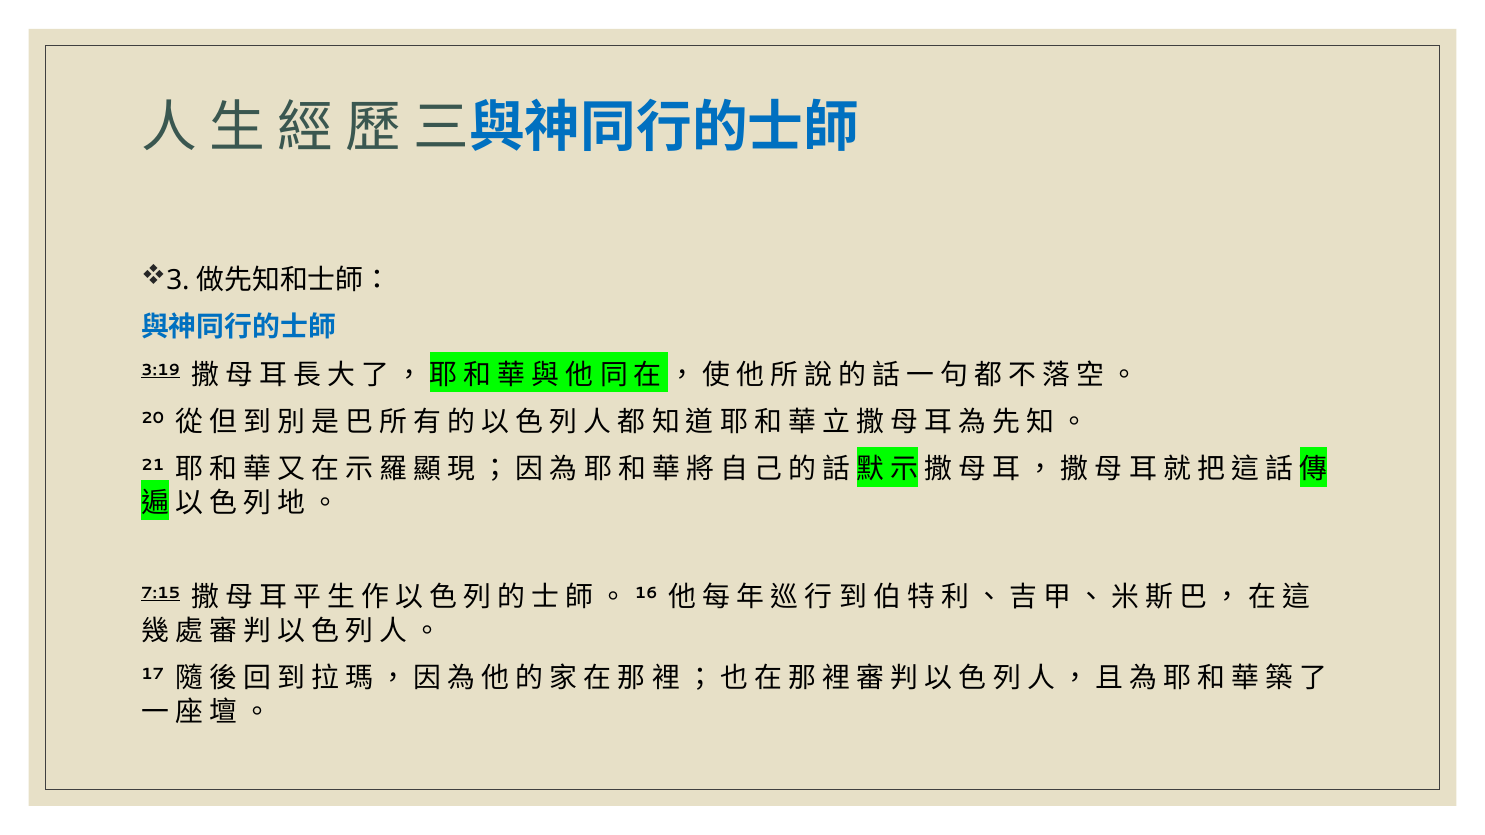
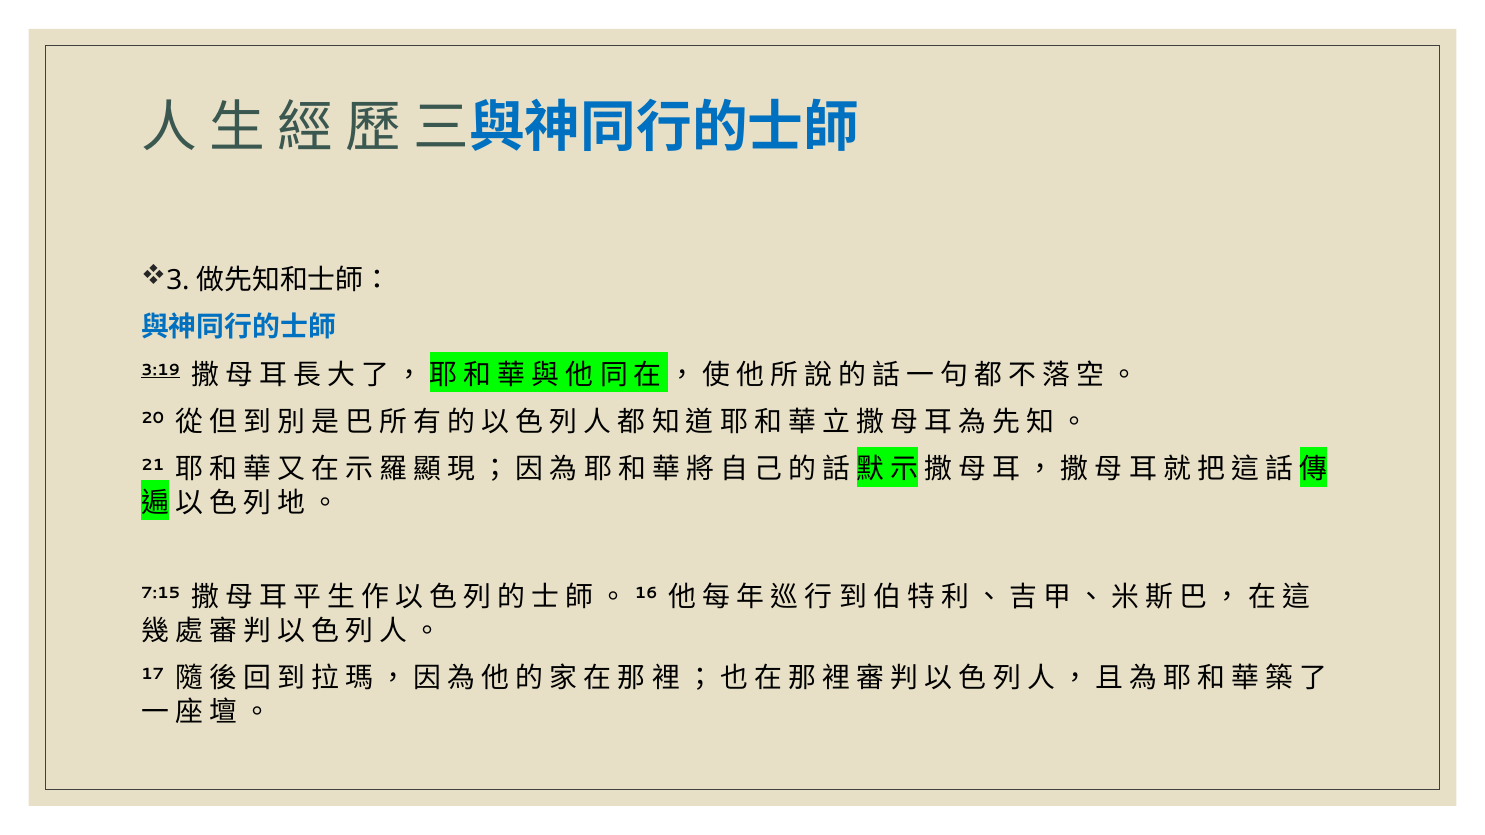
7:15 underline: present -> none (161, 593)
